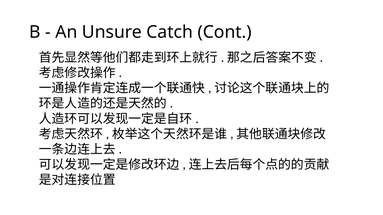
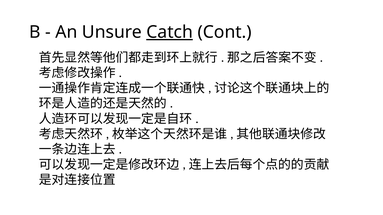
Catch underline: none -> present (170, 32)
